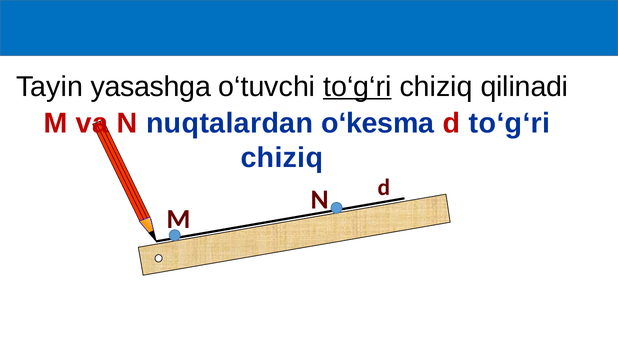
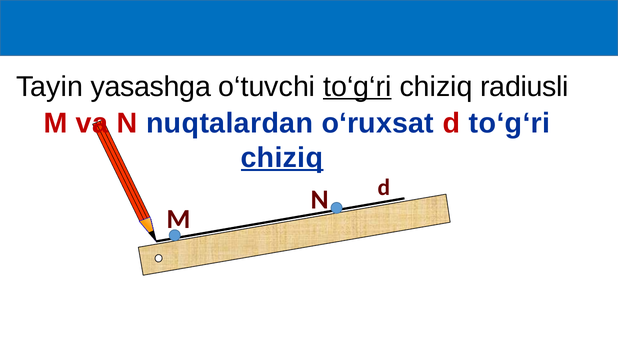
qilinadi: qilinadi -> radiusli (525, 86)
o‘kesma: o‘kesma -> o‘ruxsat (378, 123)
chiziq underline: none -> present (282, 158)
